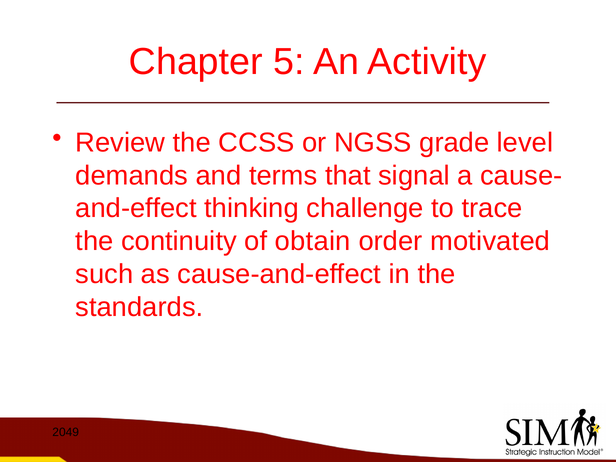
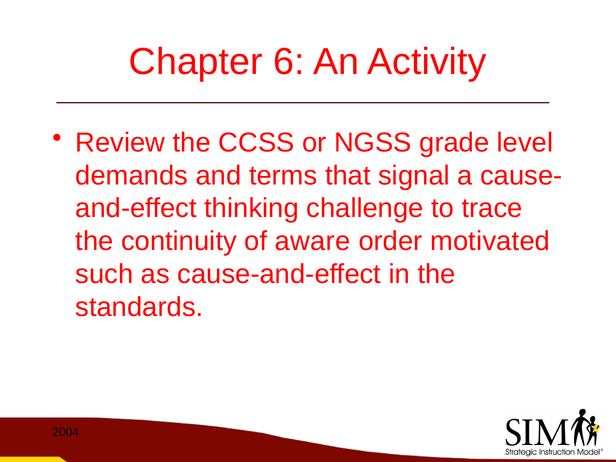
5: 5 -> 6 (289, 62)
obtain: obtain -> aware (313, 241)
2049: 2049 -> 2004 (66, 432)
